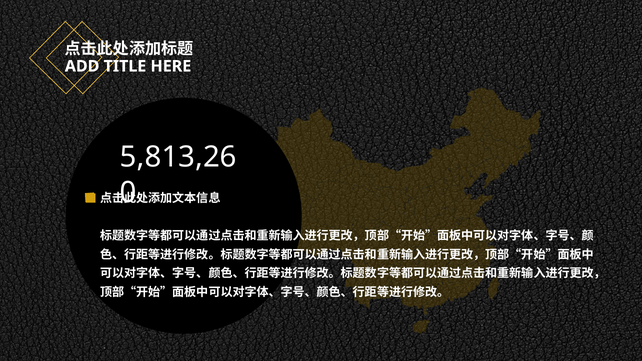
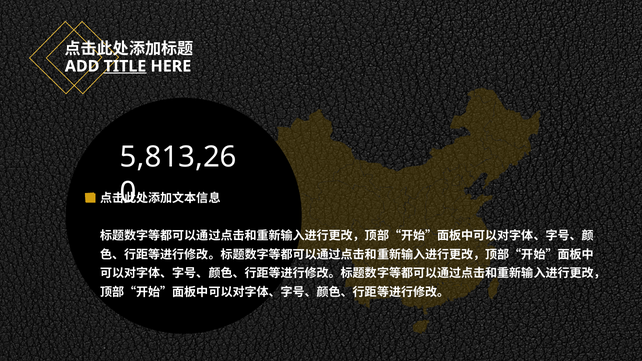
TITLE underline: none -> present (125, 66)
